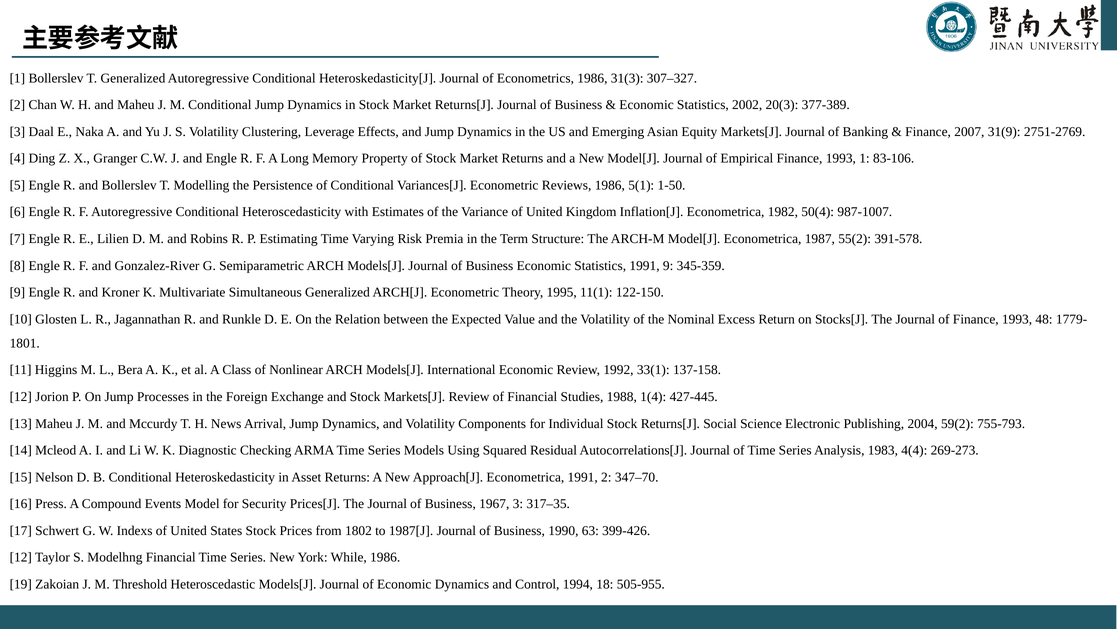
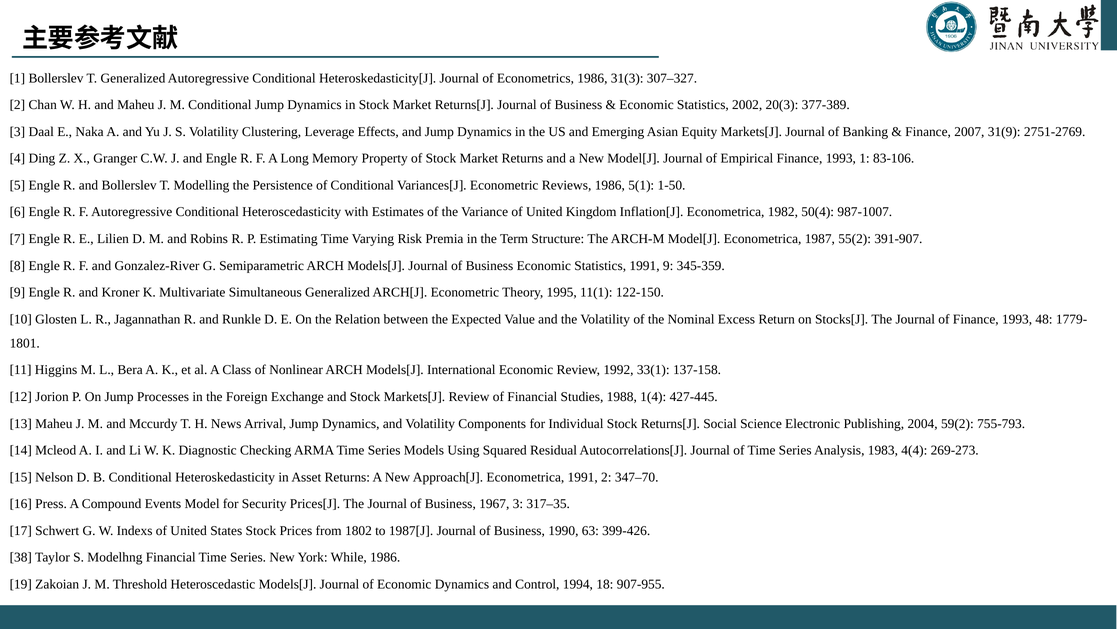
391-578: 391-578 -> 391-907 (898, 239)
12: 12 -> 38 (21, 557)
505-955: 505-955 -> 907-955 (641, 584)
